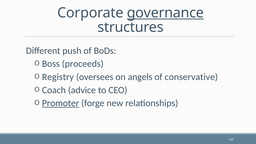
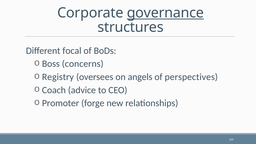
push: push -> focal (72, 51)
proceeds: proceeds -> concerns (83, 64)
conservative: conservative -> perspectives (191, 77)
Promoter underline: present -> none (61, 103)
